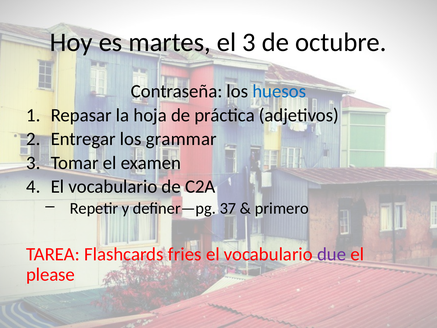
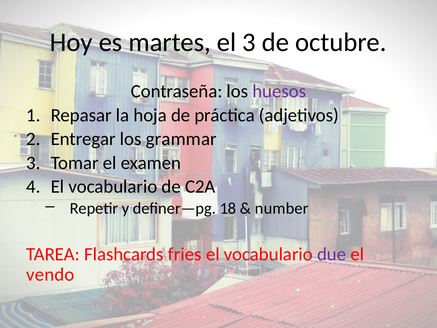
huesos colour: blue -> purple (279, 91)
37: 37 -> 18 (228, 208)
primero: primero -> number (282, 208)
please: please -> vendo (50, 274)
